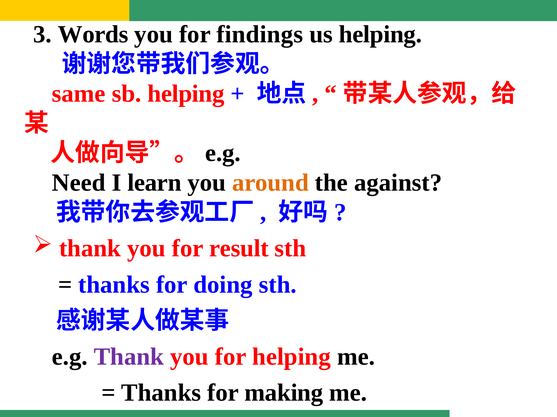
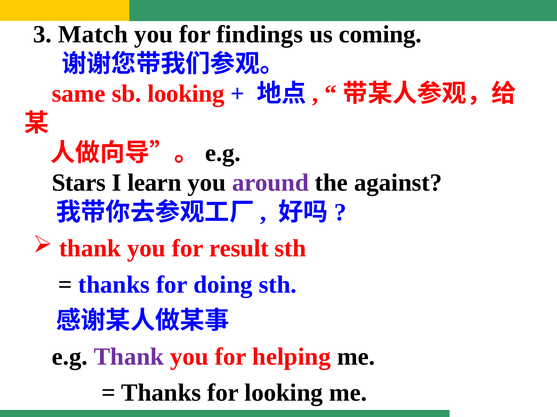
Words: Words -> Match (93, 35)
us helping: helping -> coming (380, 35)
sb helping: helping -> looking (186, 94)
Need: Need -> Stars (79, 183)
around colour: orange -> purple (270, 183)
for making: making -> looking (284, 394)
